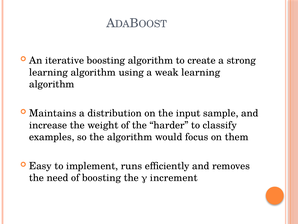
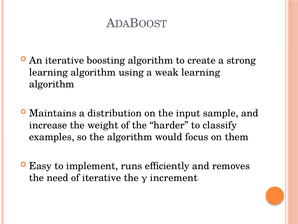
of boosting: boosting -> iterative (102, 178)
